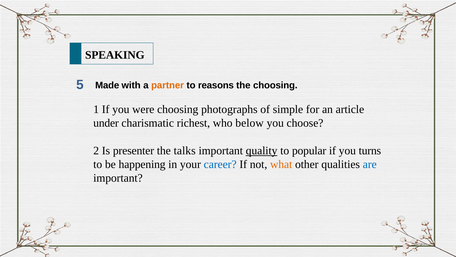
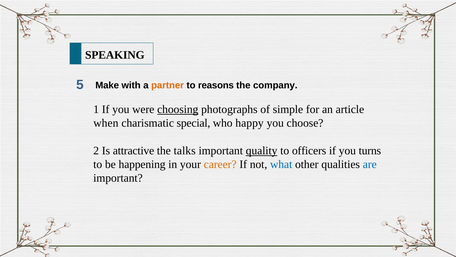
Made: Made -> Make (107, 85)
the choosing: choosing -> company (275, 85)
choosing underline: none -> present (178, 109)
under: under -> when (106, 123)
richest: richest -> special (193, 123)
below: below -> happy (250, 123)
presenter: presenter -> attractive (134, 150)
popular: popular -> officers (309, 150)
career colour: blue -> orange (220, 164)
what colour: orange -> blue (281, 164)
